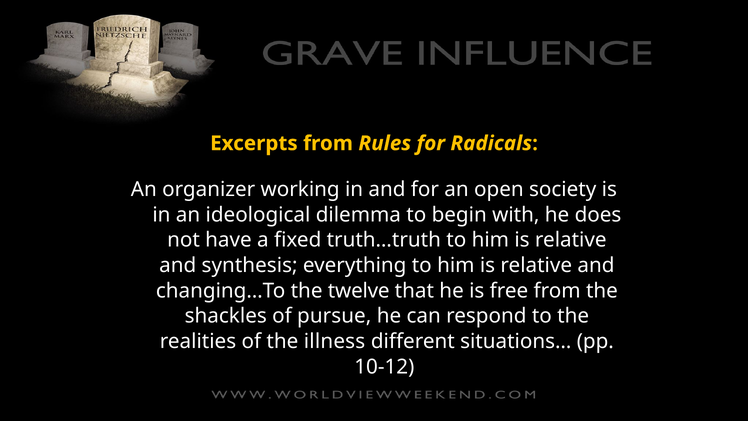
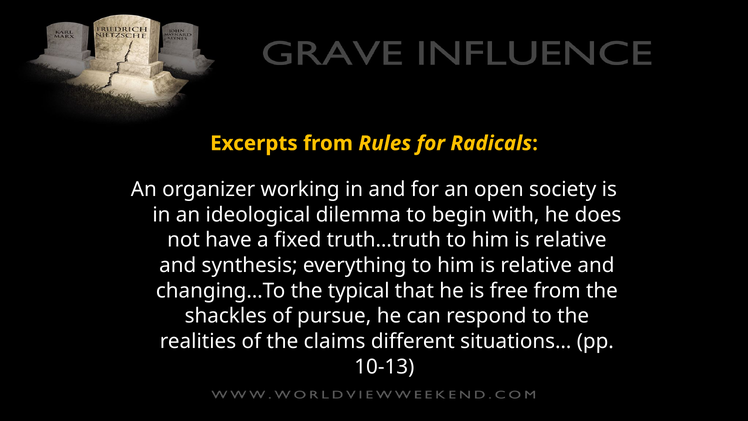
twelve: twelve -> typical (359, 291)
illness: illness -> claims (335, 341)
10-12: 10-12 -> 10-13 (384, 367)
